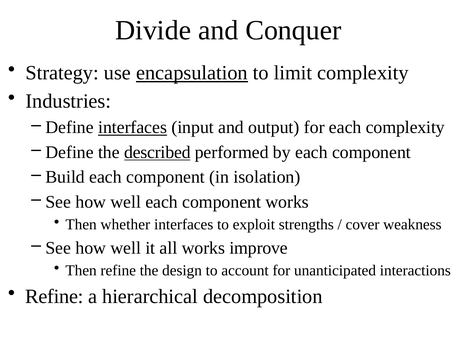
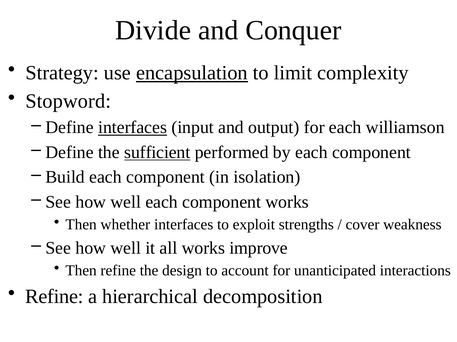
Industries: Industries -> Stopword (68, 101)
each complexity: complexity -> williamson (405, 128)
described: described -> sufficient (157, 153)
